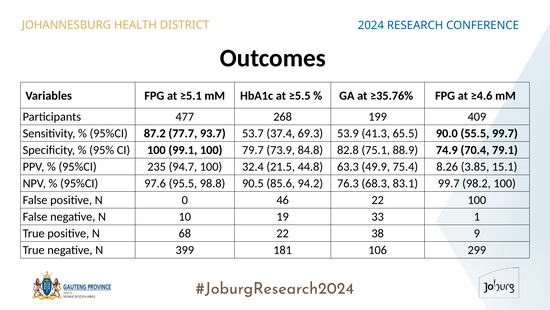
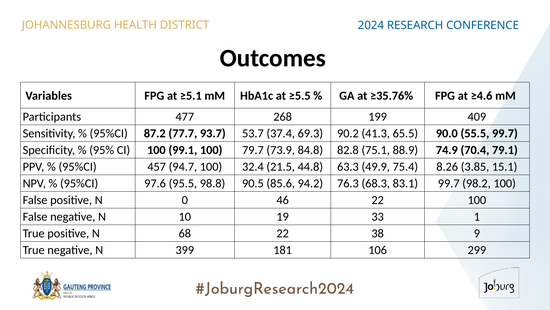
53.9: 53.9 -> 90.2 (348, 133)
235: 235 -> 457 (157, 167)
